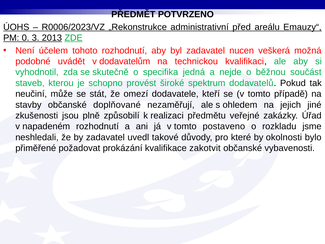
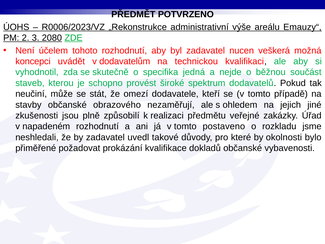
před: před -> výše (242, 27)
0: 0 -> 2 (26, 38)
2013: 2013 -> 2080 (52, 38)
podobné: podobné -> koncepci (33, 61)
doplňované: doplňované -> obrazového (117, 105)
zakotvit: zakotvit -> dokladů (205, 148)
